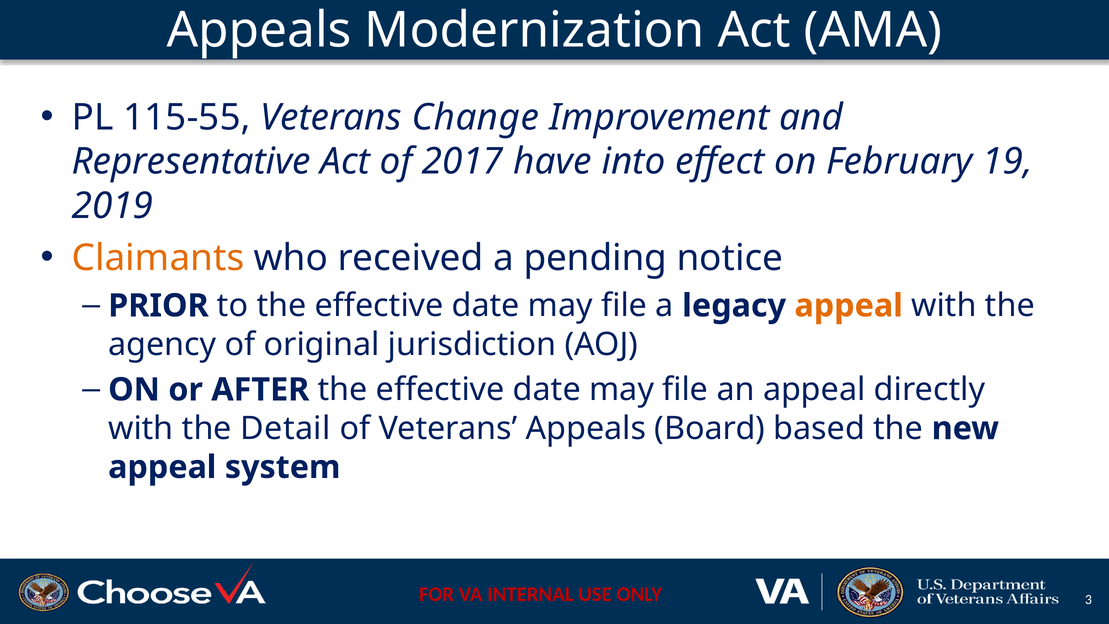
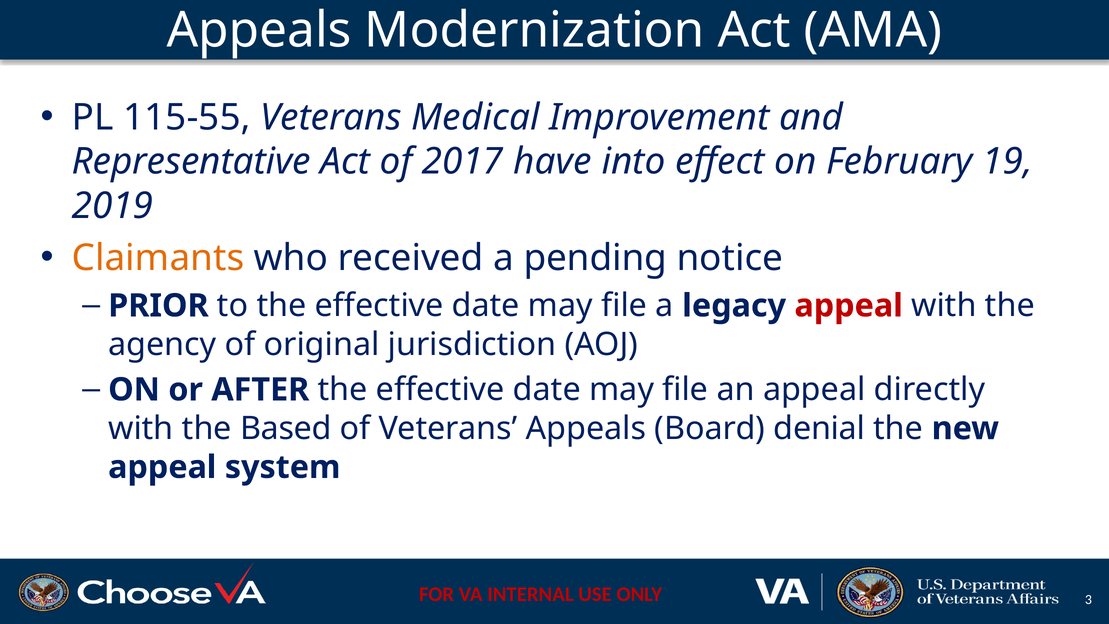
Change: Change -> Medical (475, 117)
appeal colour: orange -> red (849, 306)
Detail: Detail -> Based (286, 428)
based: based -> denial (819, 428)
